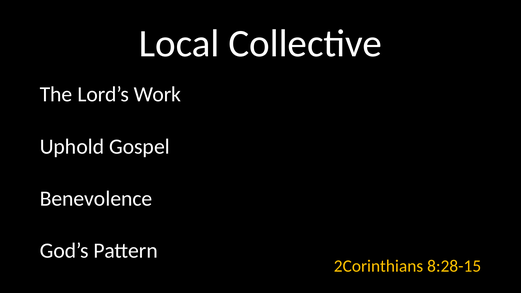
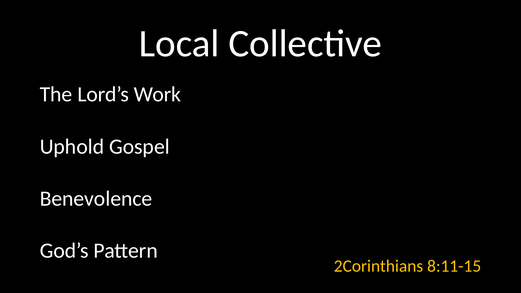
8:28-15: 8:28-15 -> 8:11-15 (454, 266)
